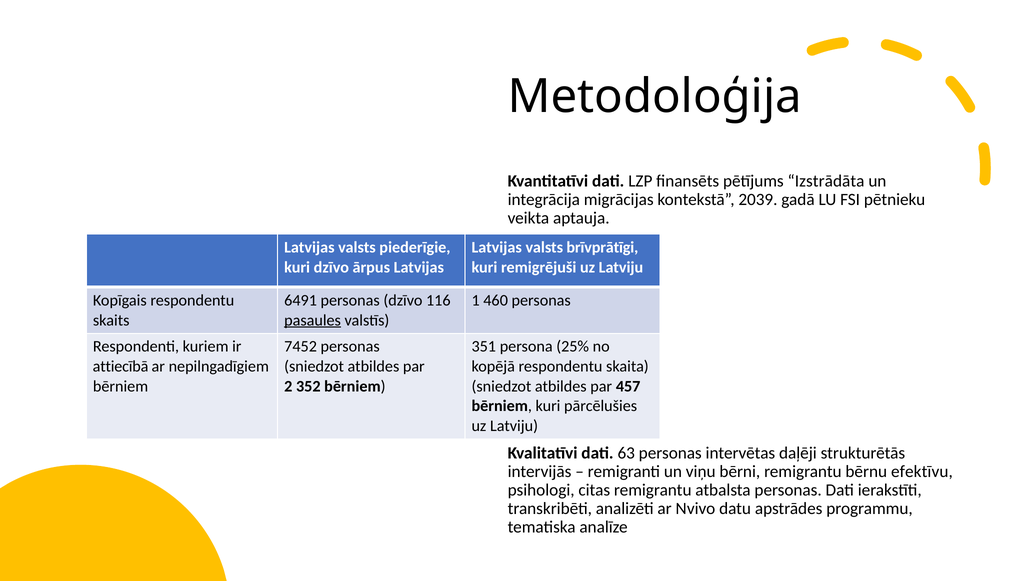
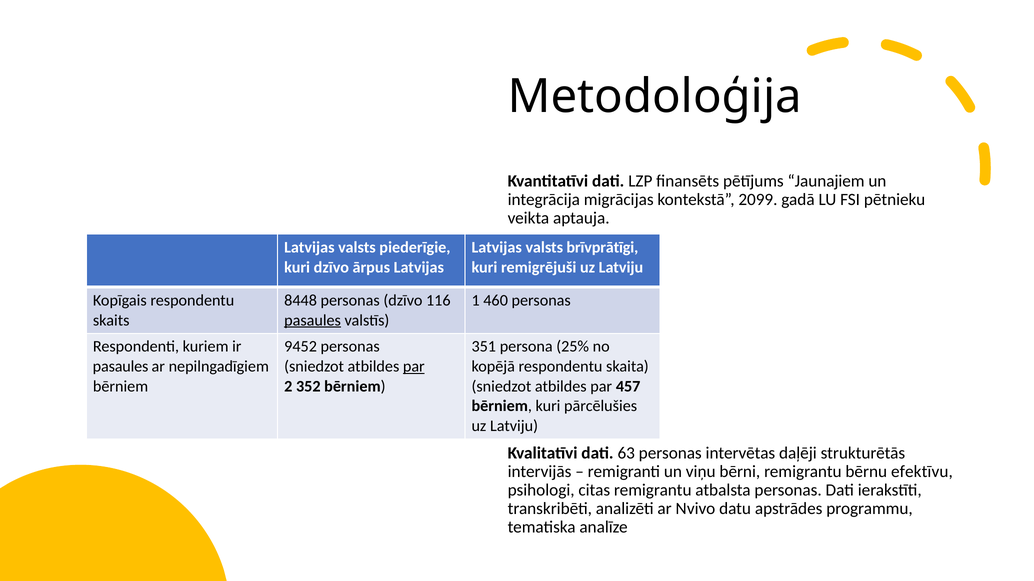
Izstrādāta: Izstrādāta -> Jaunajiem (826, 181)
2039: 2039 -> 2099 (758, 200)
6491: 6491 -> 8448 (301, 301)
7452: 7452 -> 9452 (301, 347)
attiecībā: attiecībā -> pasaules (121, 367)
par underline: none -> present (414, 367)
